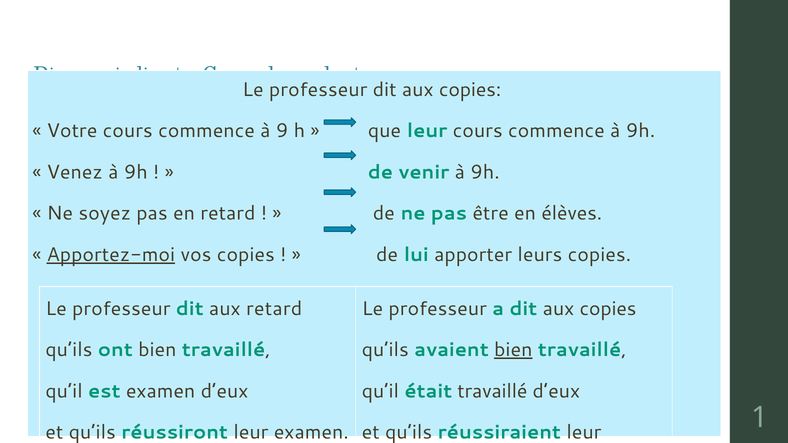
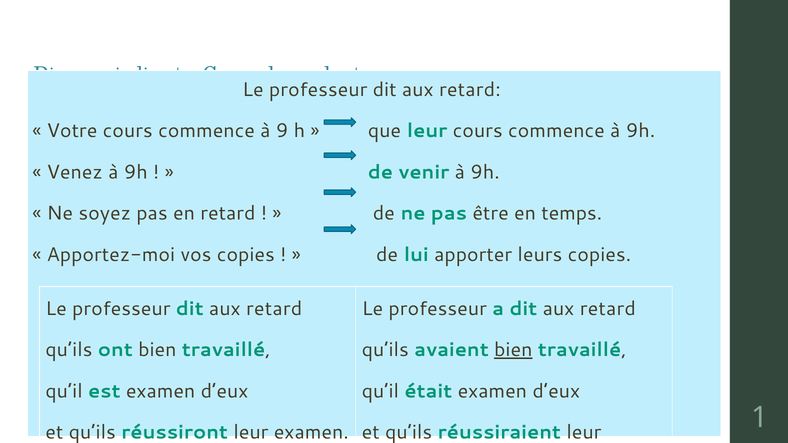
copies: copies -> retard (470, 90)
en élèves: élèves -> temps (572, 214)
Apportez-moi underline: present -> none (111, 255)
a dit aux copies: copies -> retard (608, 309)
était travaillé: travaillé -> examen (492, 391)
